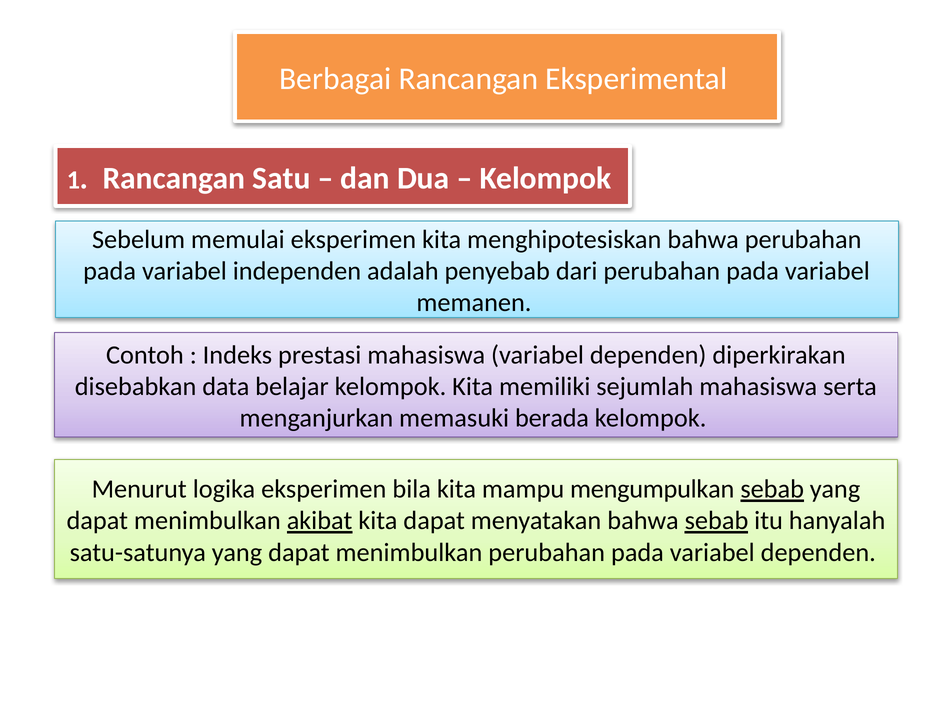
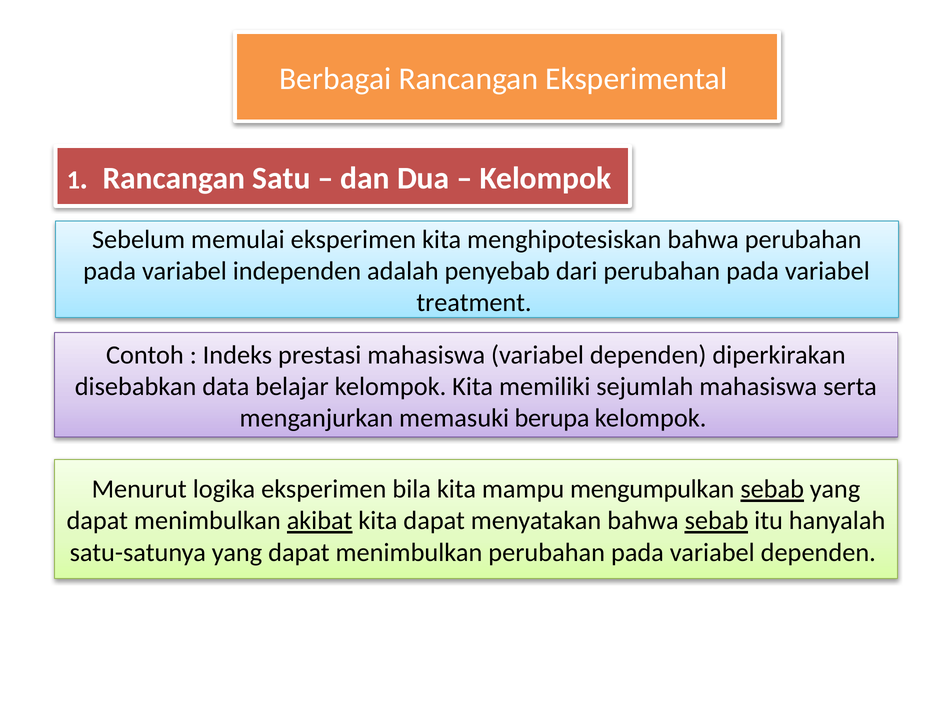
memanen: memanen -> treatment (474, 303)
berada: berada -> berupa (552, 418)
